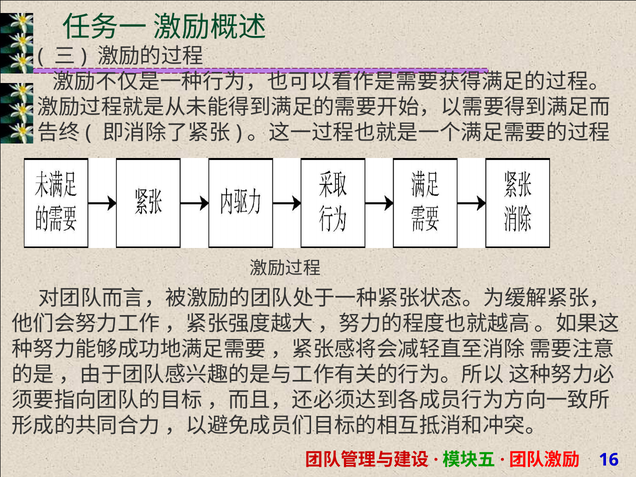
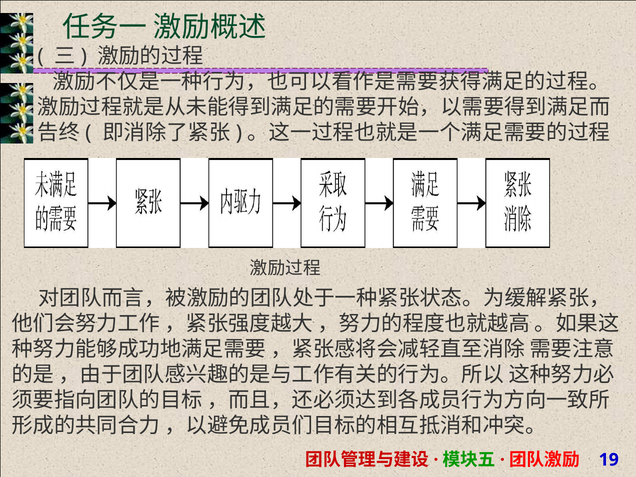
16: 16 -> 19 (609, 460)
